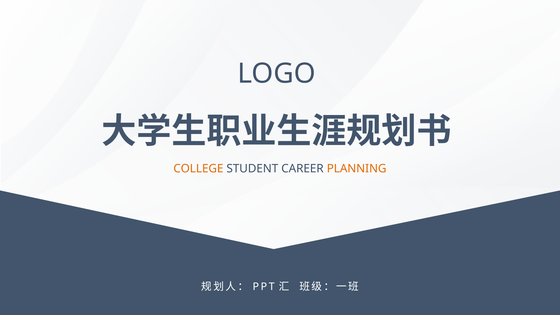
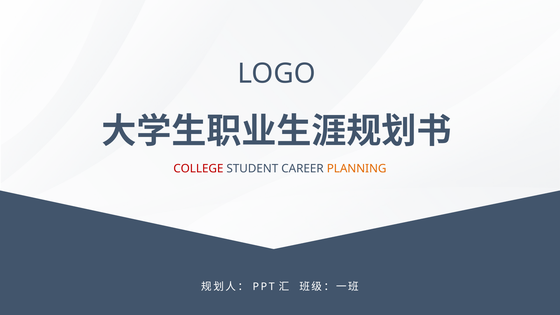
COLLEGE colour: orange -> red (198, 169)
